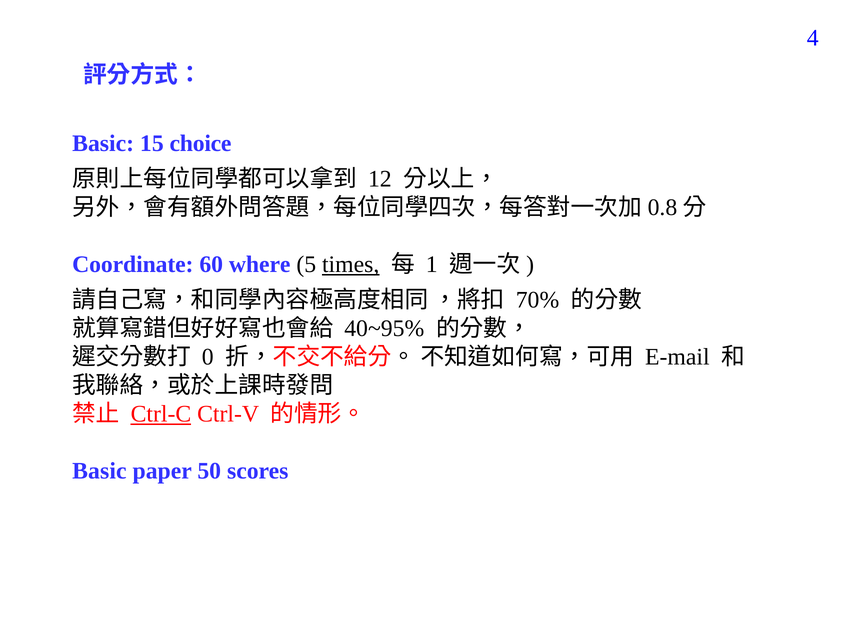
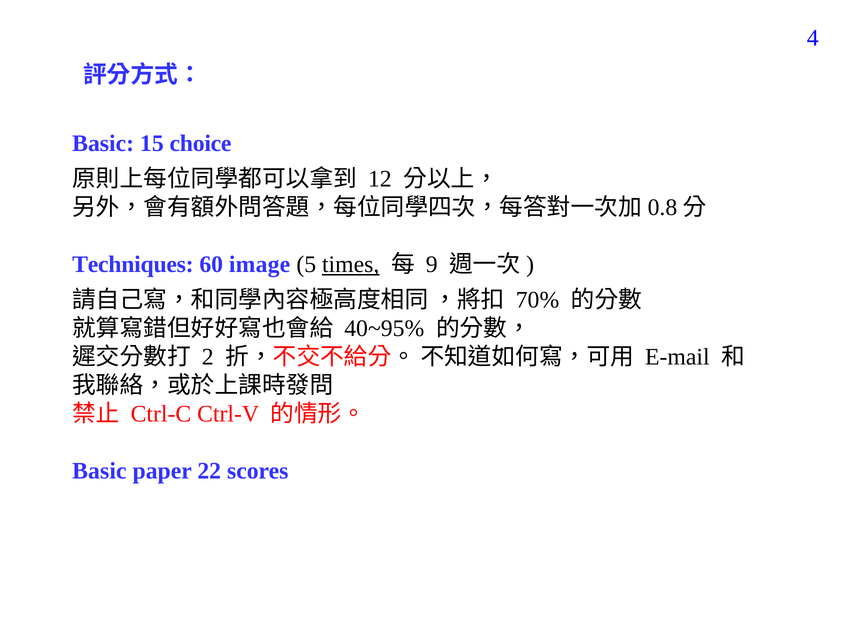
Coordinate: Coordinate -> Techniques (133, 264)
where: where -> image (260, 264)
1: 1 -> 9 (432, 264)
0: 0 -> 2 (208, 357)
Ctrl-C underline: present -> none (161, 414)
50: 50 -> 22 (209, 471)
